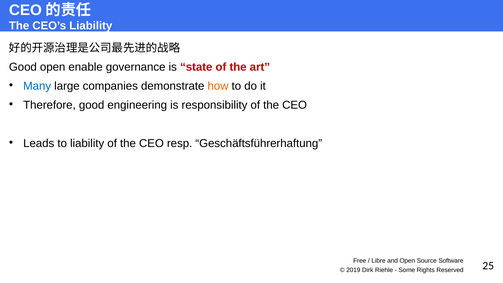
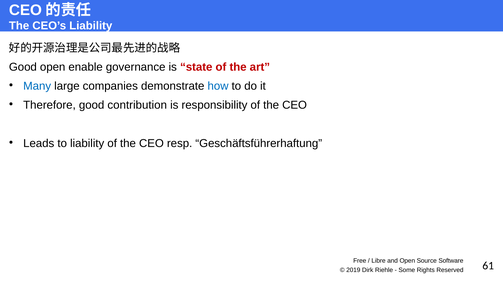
how colour: orange -> blue (218, 86)
engineering: engineering -> contribution (137, 105)
25: 25 -> 61 (488, 266)
